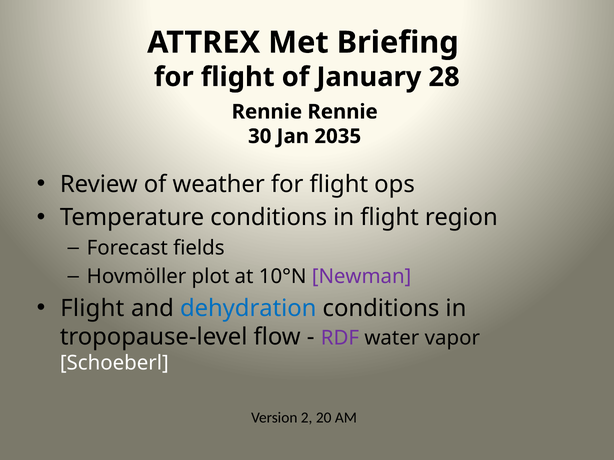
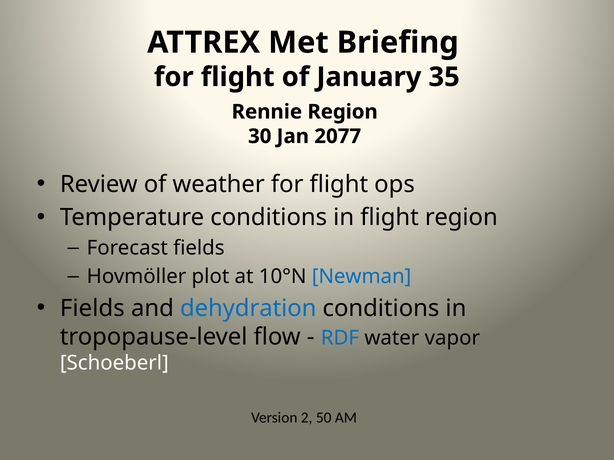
28: 28 -> 35 (444, 77)
Rennie Rennie: Rennie -> Region (343, 112)
2035: 2035 -> 2077 (338, 136)
Newman colour: purple -> blue (362, 277)
Flight: Flight -> Fields (92, 308)
RDF colour: purple -> blue (340, 338)
20: 20 -> 50 (324, 418)
